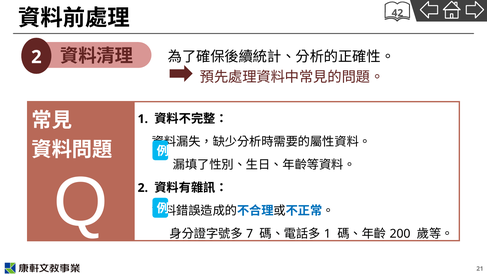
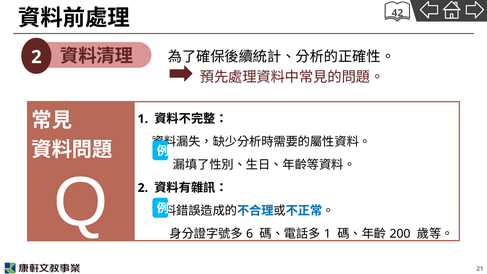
7: 7 -> 6 (250, 234)
